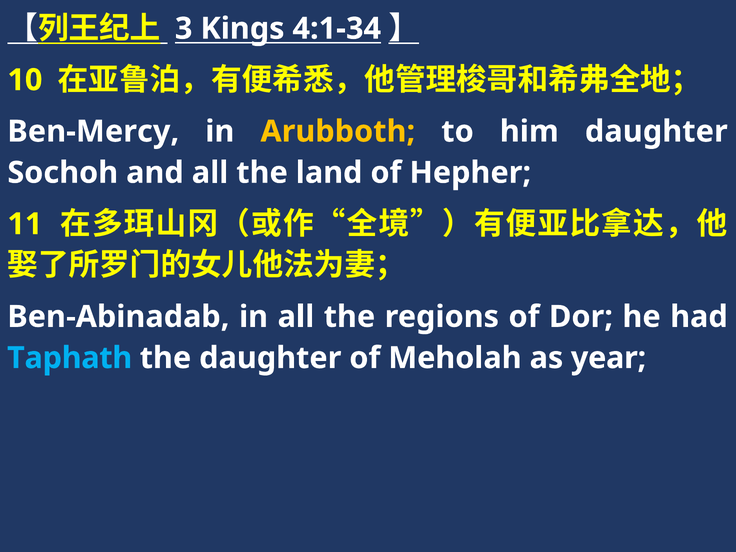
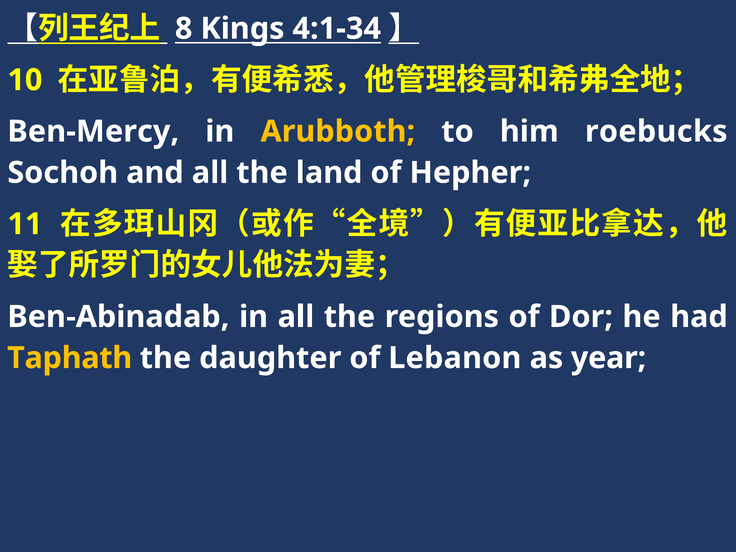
3: 3 -> 8 (184, 29)
him daughter: daughter -> roebucks (656, 131)
Taphath colour: light blue -> yellow (70, 358)
Meholah: Meholah -> Lebanon (455, 358)
